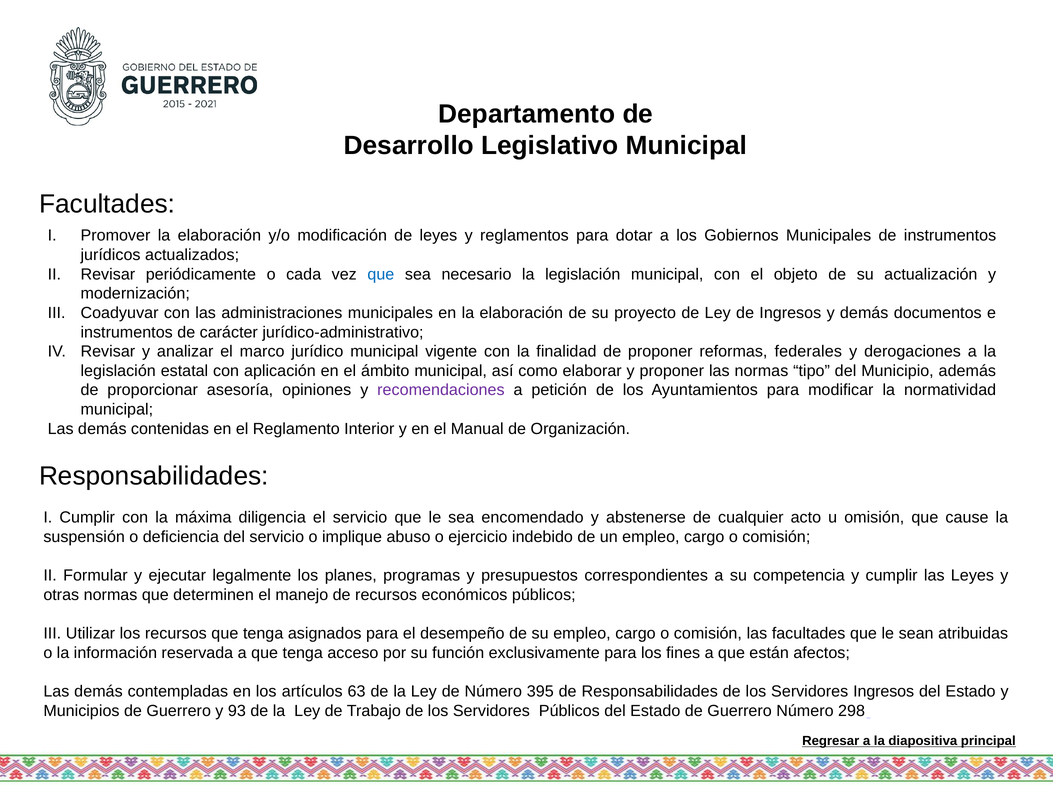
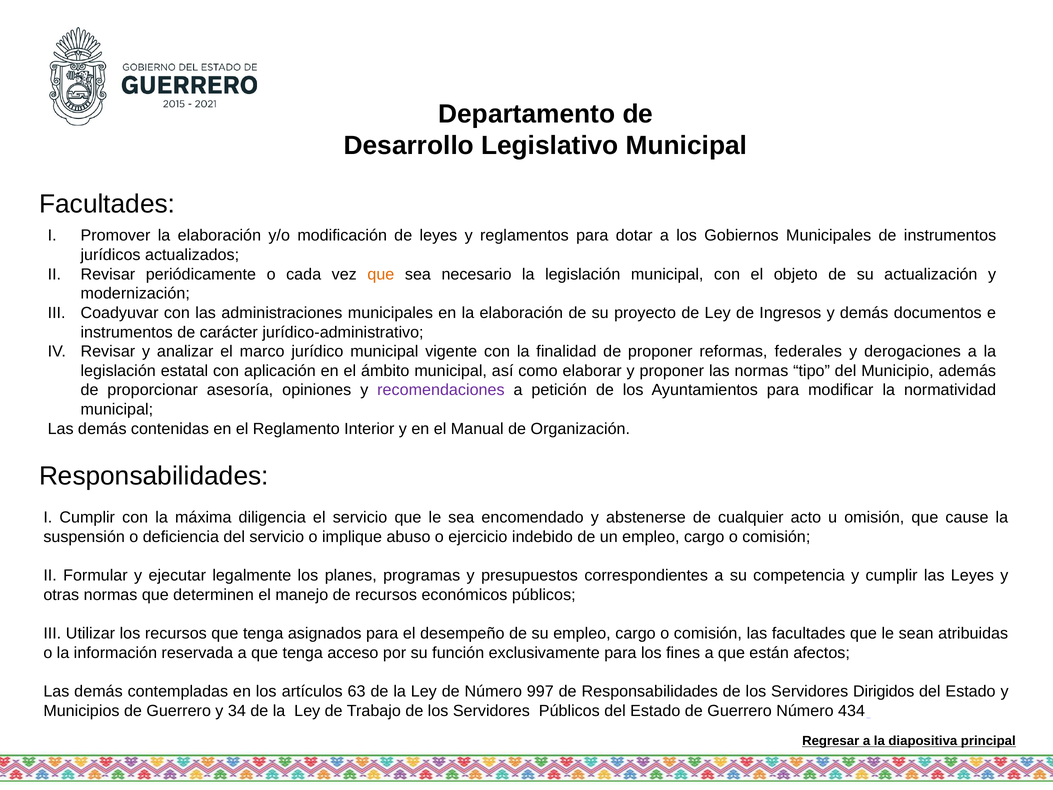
que colour: blue -> orange (381, 274)
395: 395 -> 997 (540, 691)
Servidores Ingresos: Ingresos -> Dirigidos (884, 691)
93: 93 -> 34 (237, 711)
298: 298 -> 434 (851, 711)
